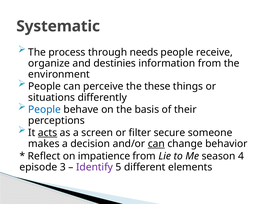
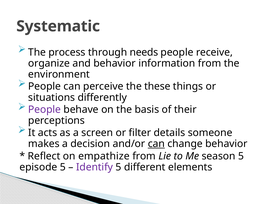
and destinies: destinies -> behavior (115, 63)
People colour: blue -> purple (45, 110)
acts underline: present -> none (48, 133)
secure: secure -> details (169, 133)
impatience: impatience -> empathize (104, 156)
season 4: 4 -> 5 (241, 156)
episode 3: 3 -> 5 (63, 167)
